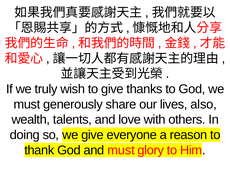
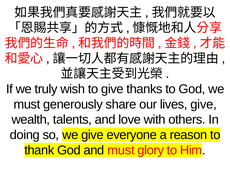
lives also: also -> give (204, 105)
